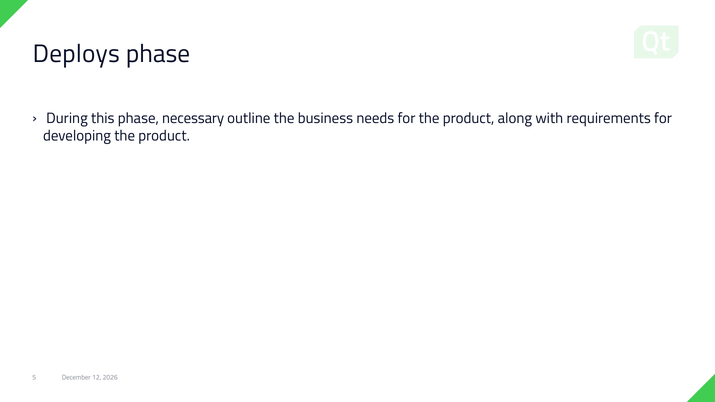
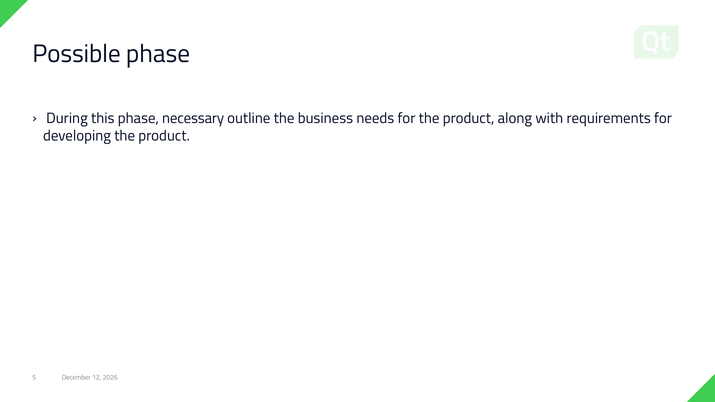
Deploys: Deploys -> Possible (76, 54)
